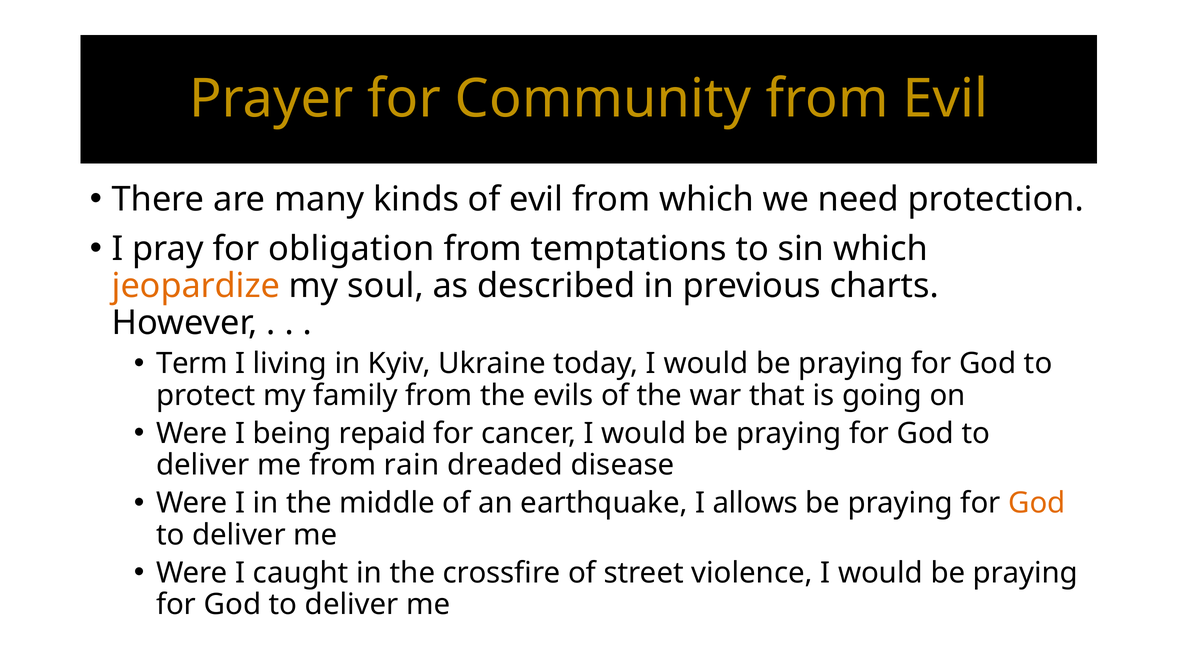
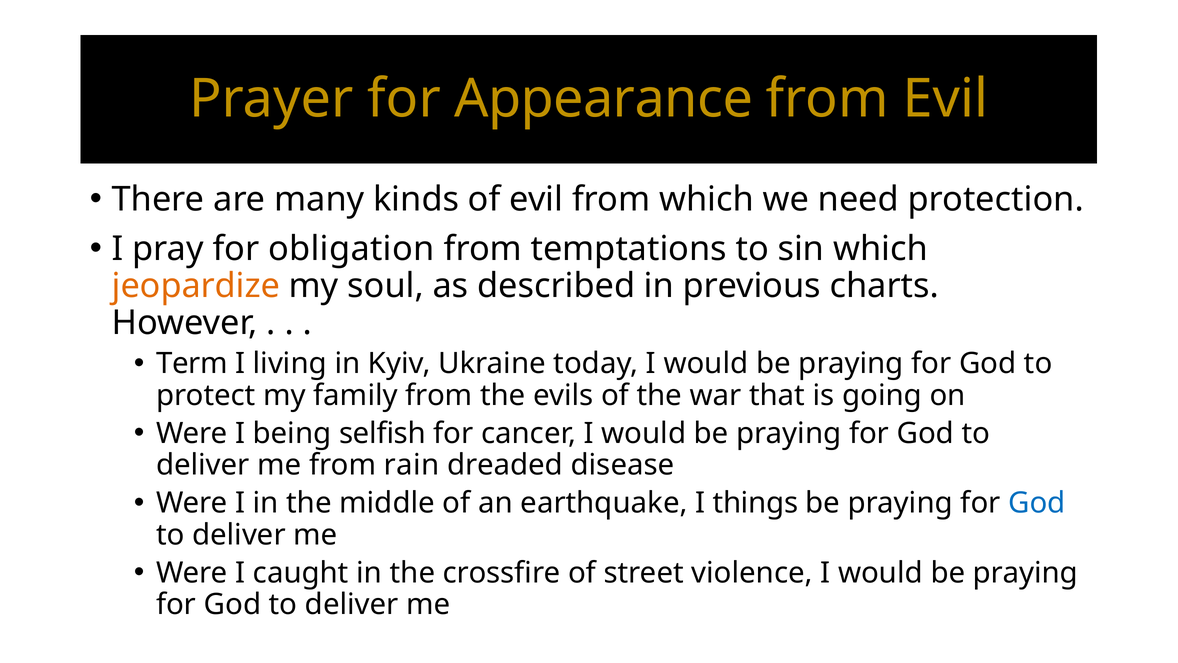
Community: Community -> Appearance (604, 99)
repaid: repaid -> selfish (383, 433)
allows: allows -> things (755, 503)
God colour: orange -> blue (1037, 503)
